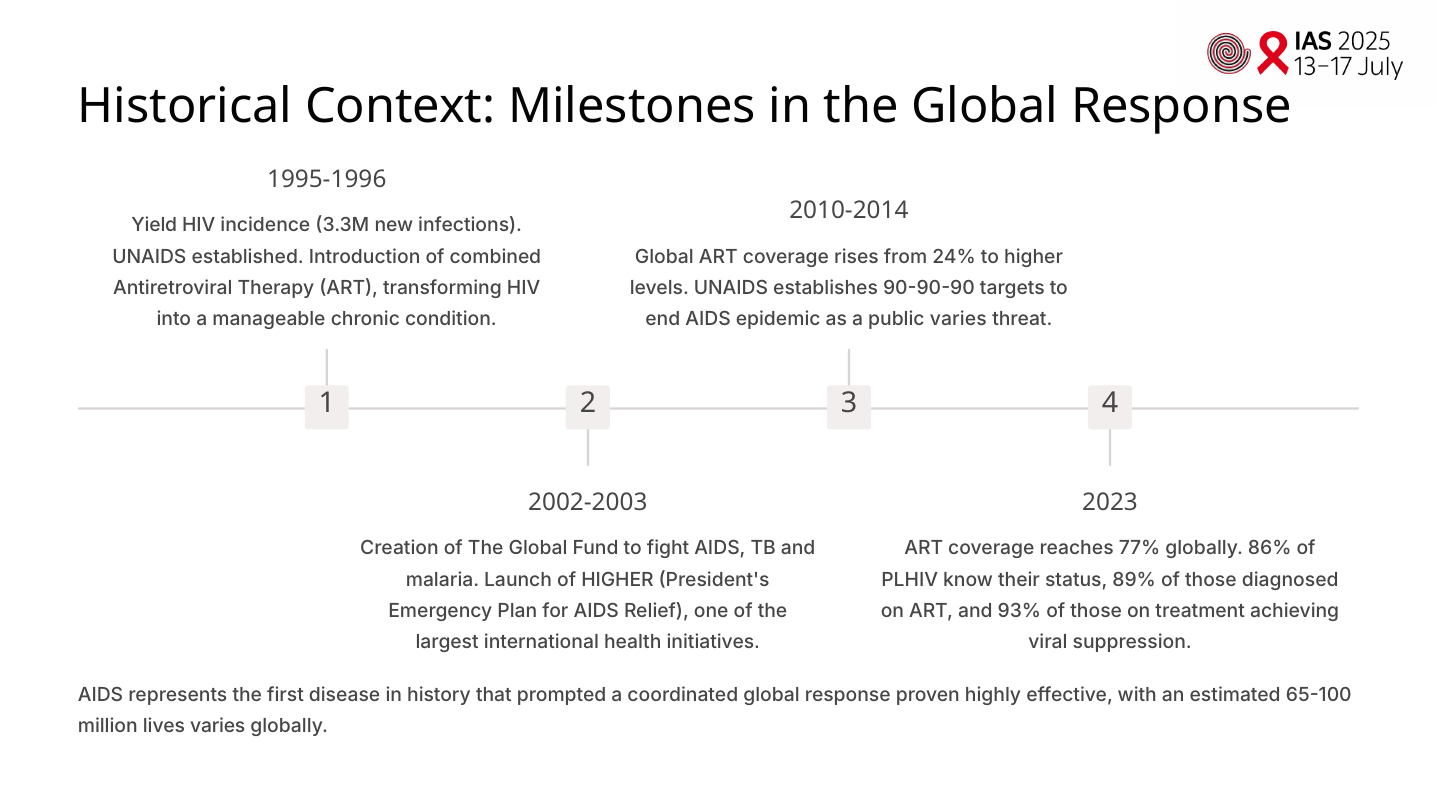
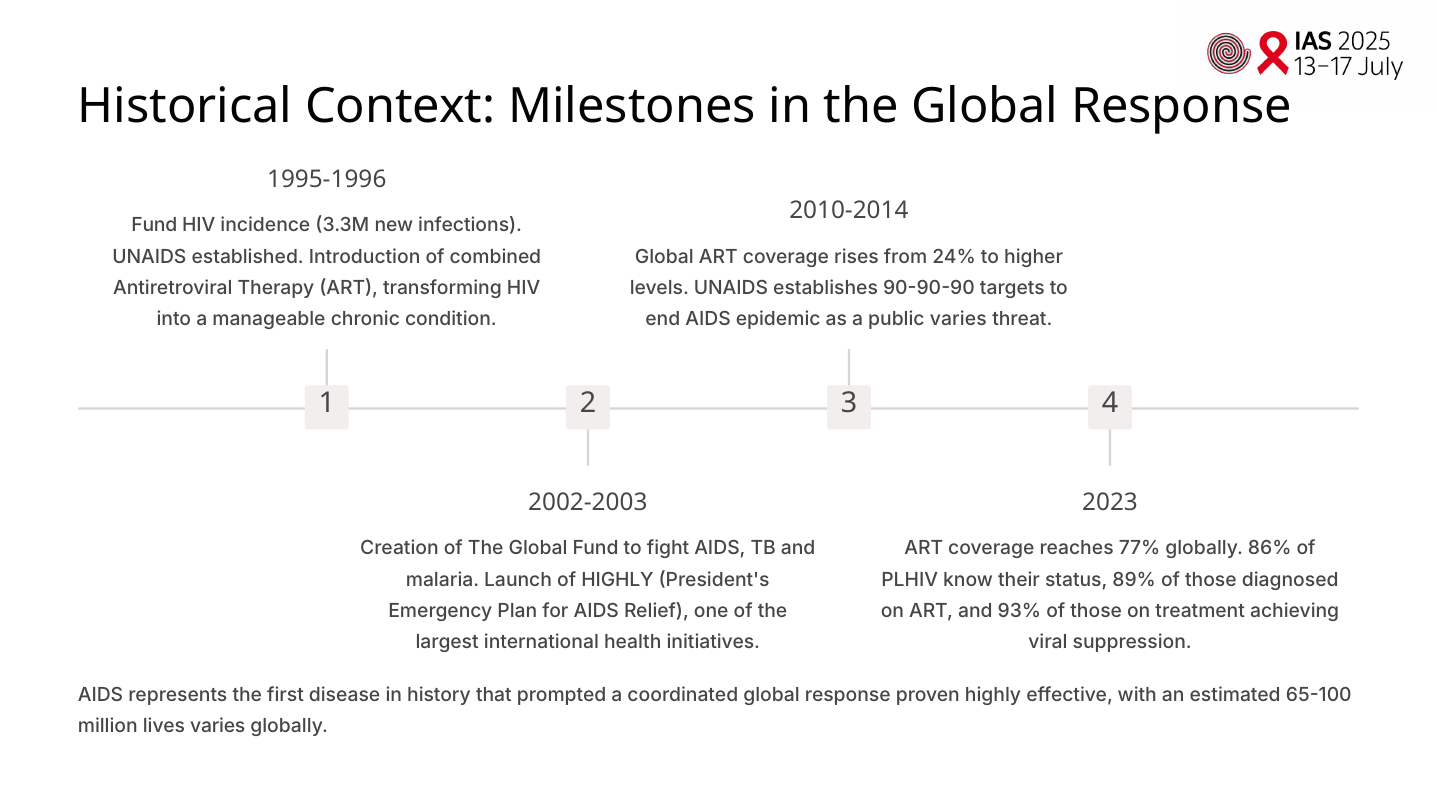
Yield: Yield -> Fund (154, 225)
of HIGHER: HIGHER -> HIGHLY (617, 579)
